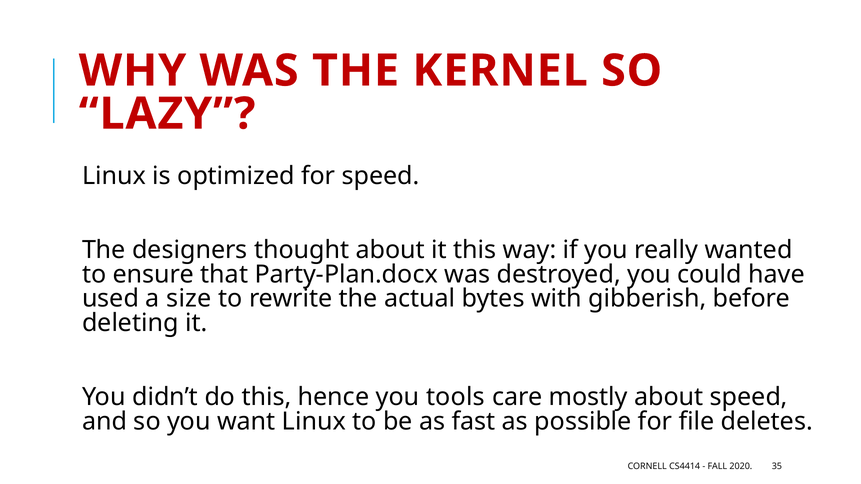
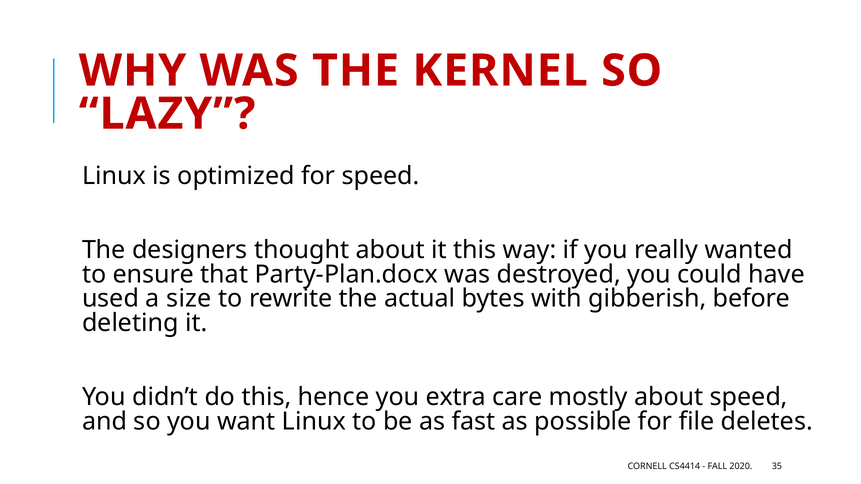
tools: tools -> extra (456, 397)
